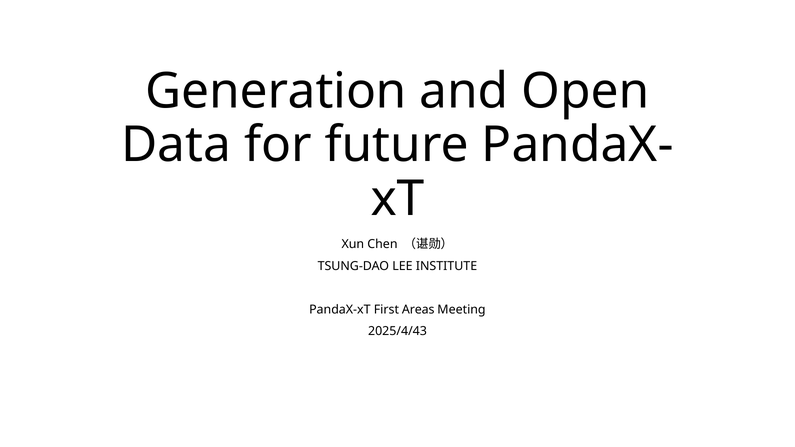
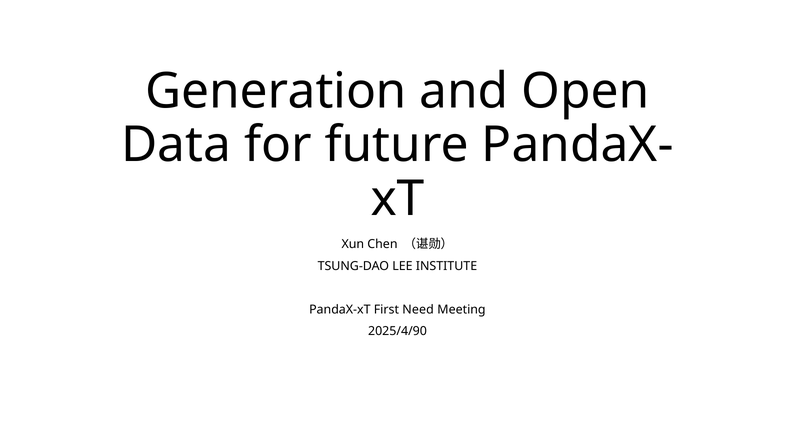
Areas: Areas -> Need (418, 310)
2025/4/43: 2025/4/43 -> 2025/4/90 (397, 331)
